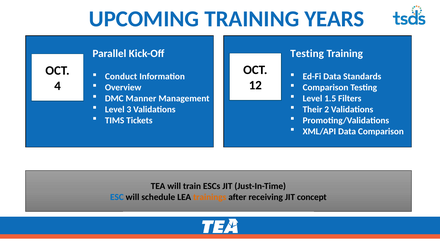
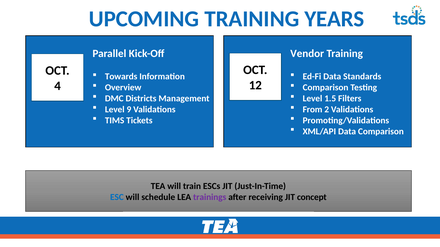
Testing: Testing -> Vendor (307, 54)
Conduct: Conduct -> Towards (121, 77)
Manner: Manner -> Districts (141, 99)
3: 3 -> 9 (129, 110)
Their: Their -> From (313, 110)
trainings colour: orange -> purple (210, 197)
